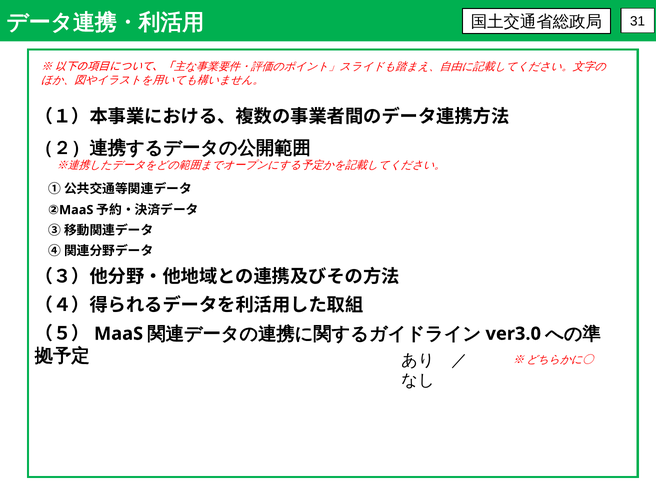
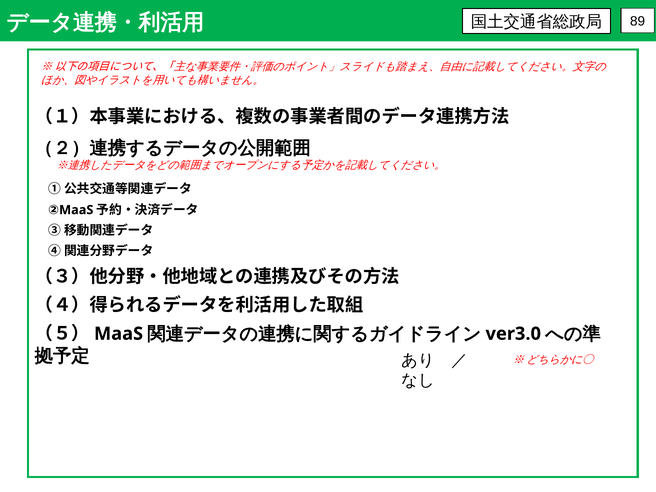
31: 31 -> 89 (638, 21)
